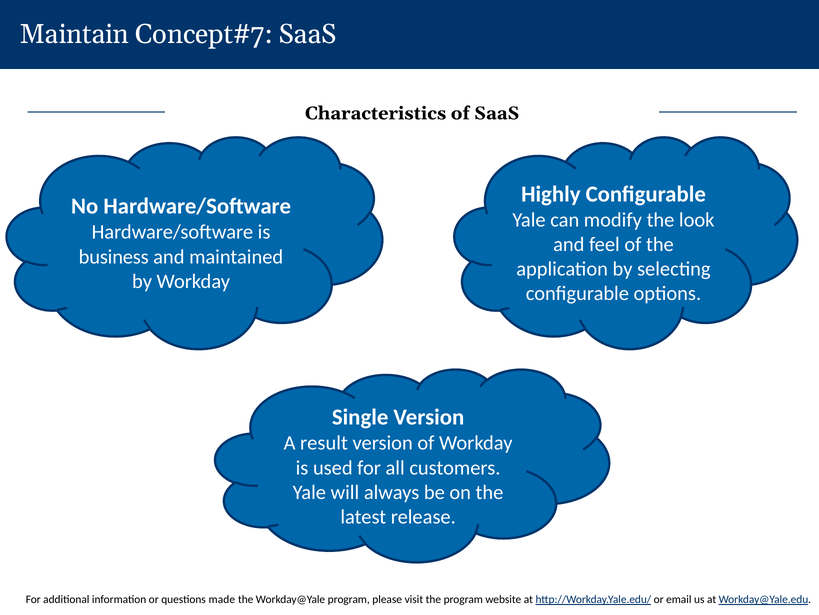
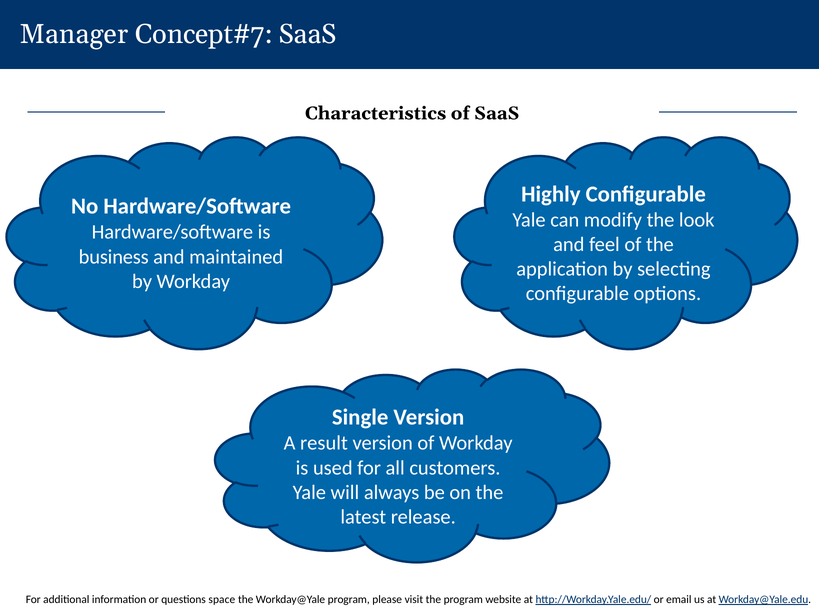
Maintain: Maintain -> Manager (74, 34)
made: made -> space (222, 599)
